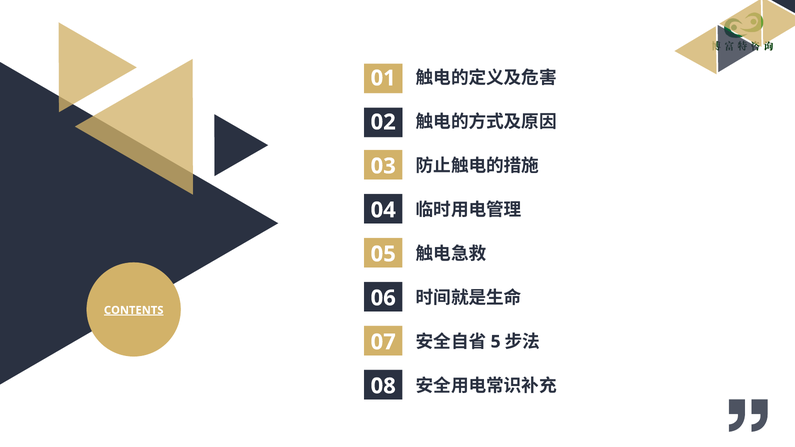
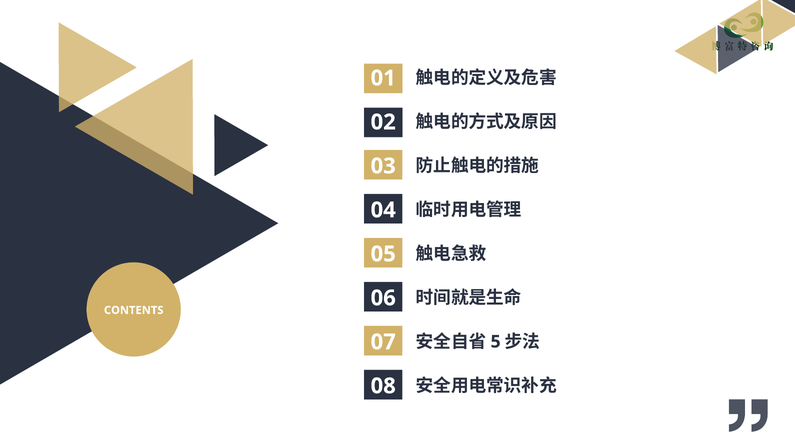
CONTENTS underline: present -> none (134, 310)
